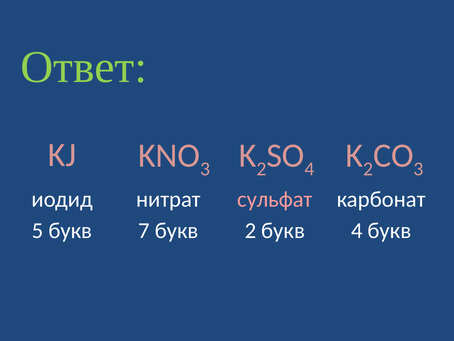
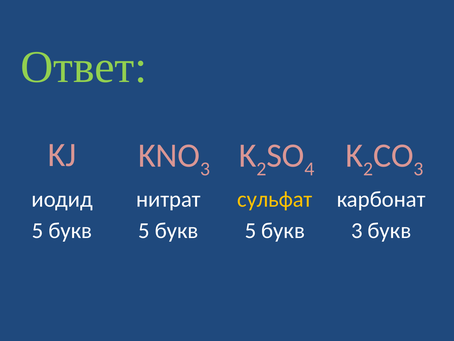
сульфат colour: pink -> yellow (275, 199)
7: 7 -> 5 (144, 230)
2: 2 -> 5 (250, 230)
букв 4: 4 -> 3 (357, 230)
